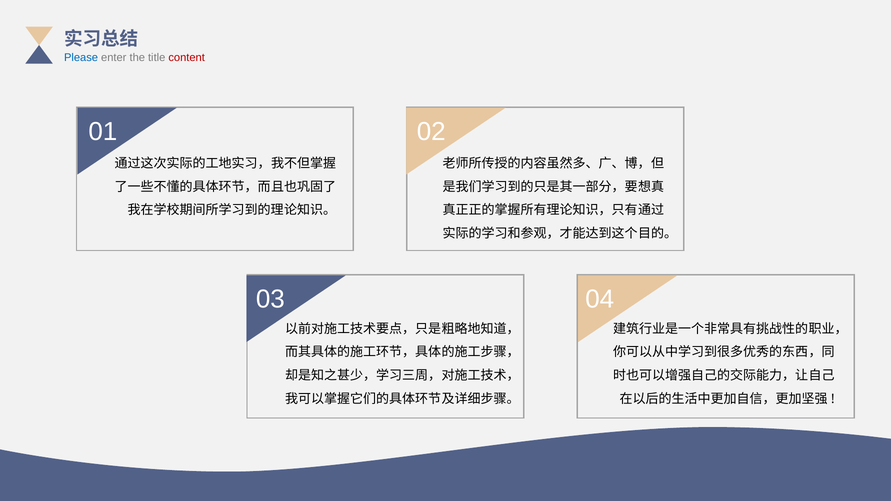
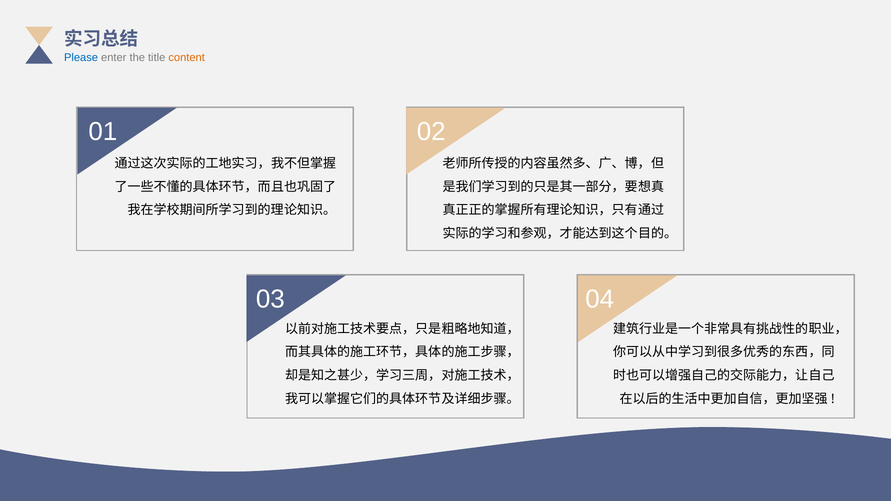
content colour: red -> orange (187, 57)
